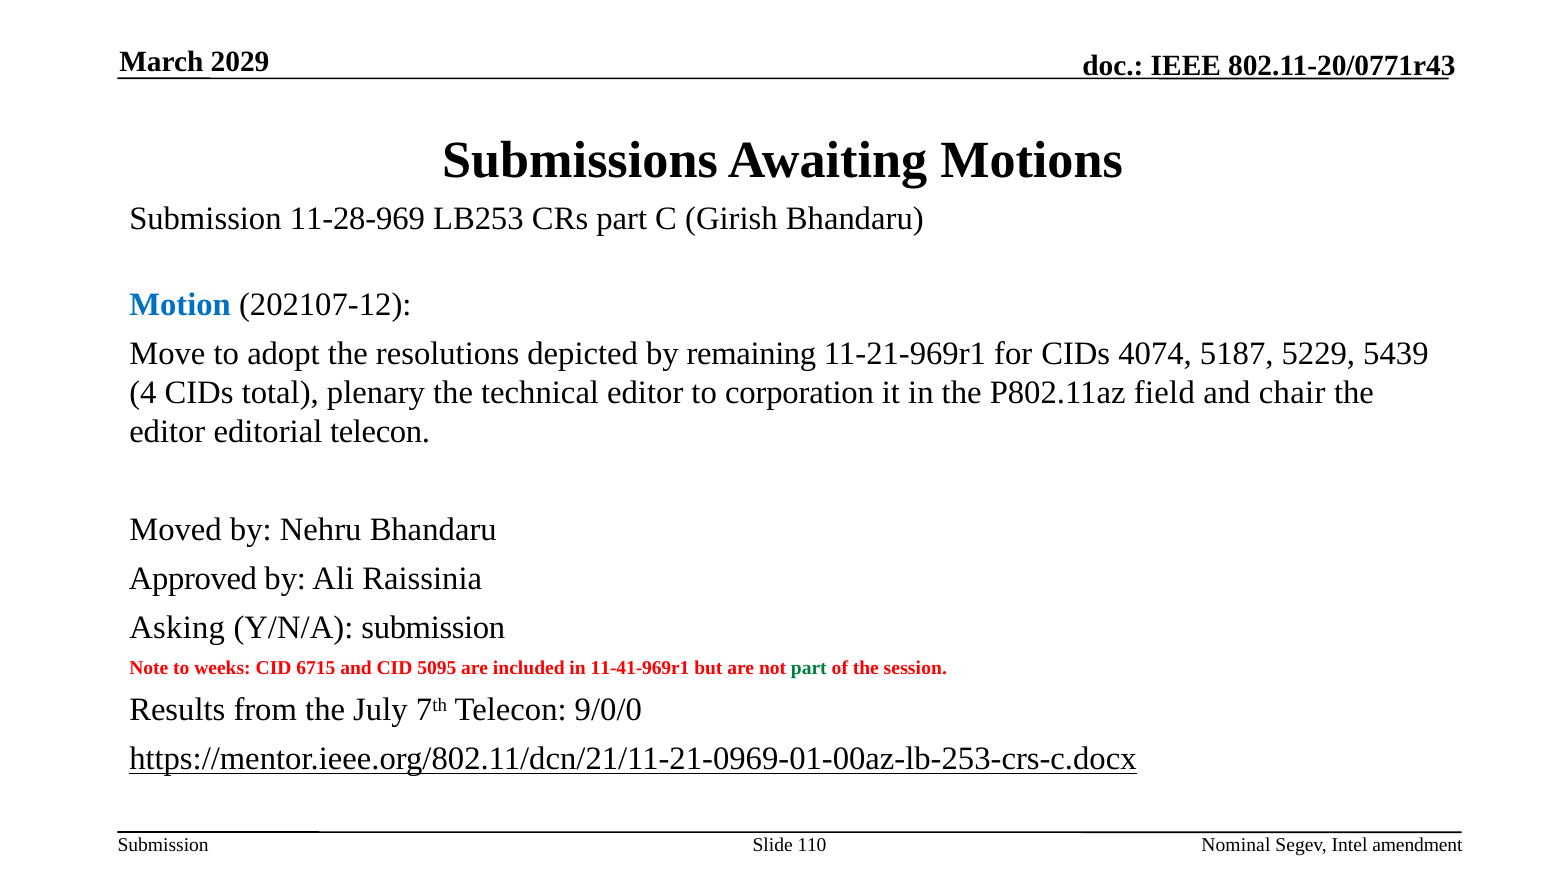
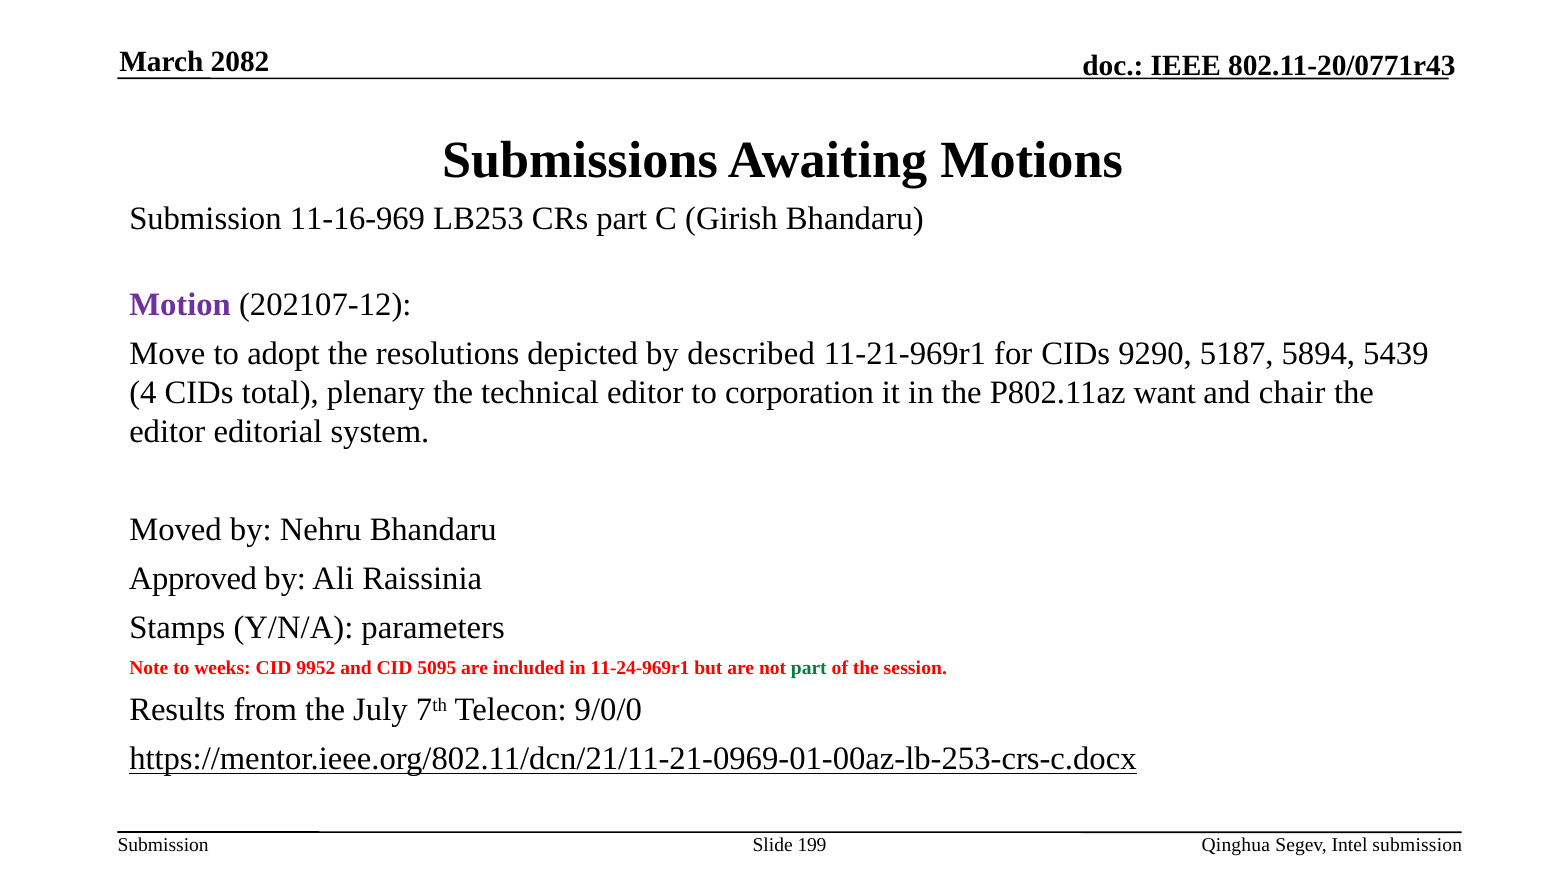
2029: 2029 -> 2082 (240, 62)
11-28-969: 11-28-969 -> 11-16-969 (357, 218)
Motion colour: blue -> purple (180, 305)
remaining: remaining -> described (751, 354)
4074: 4074 -> 9290 (1155, 354)
5229: 5229 -> 5894 (1318, 354)
field: field -> want (1165, 393)
editorial telecon: telecon -> system (380, 432)
Asking: Asking -> Stamps (177, 628)
Y/N/A submission: submission -> parameters (433, 628)
6715: 6715 -> 9952 (316, 668)
11-41-969r1: 11-41-969r1 -> 11-24-969r1 (640, 668)
110: 110 -> 199 (812, 845)
Nominal: Nominal -> Qinghua (1236, 845)
Intel amendment: amendment -> submission (1417, 845)
